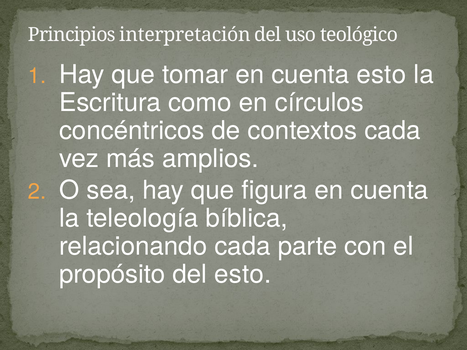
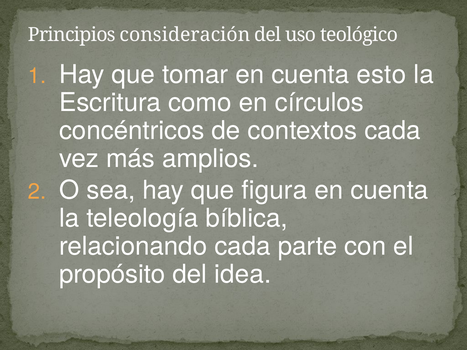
interpretación: interpretación -> consideración (185, 35)
del esto: esto -> idea (243, 275)
